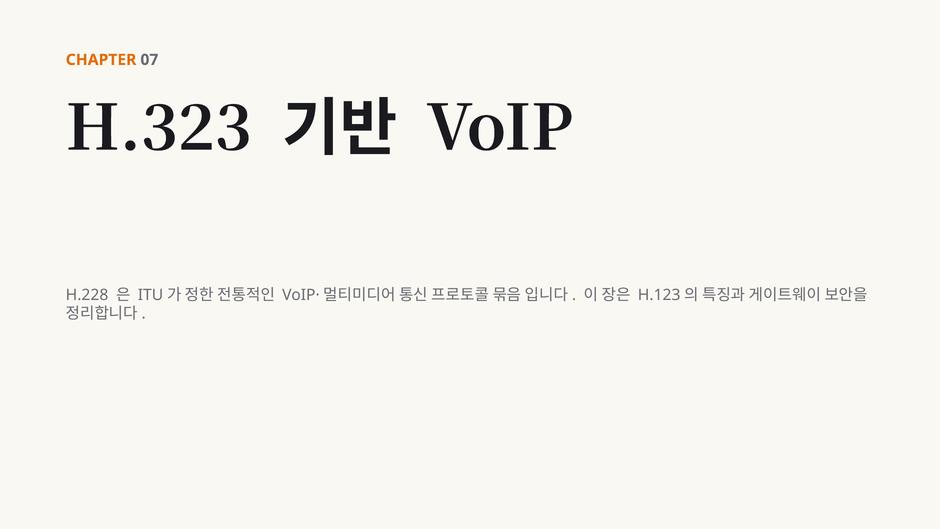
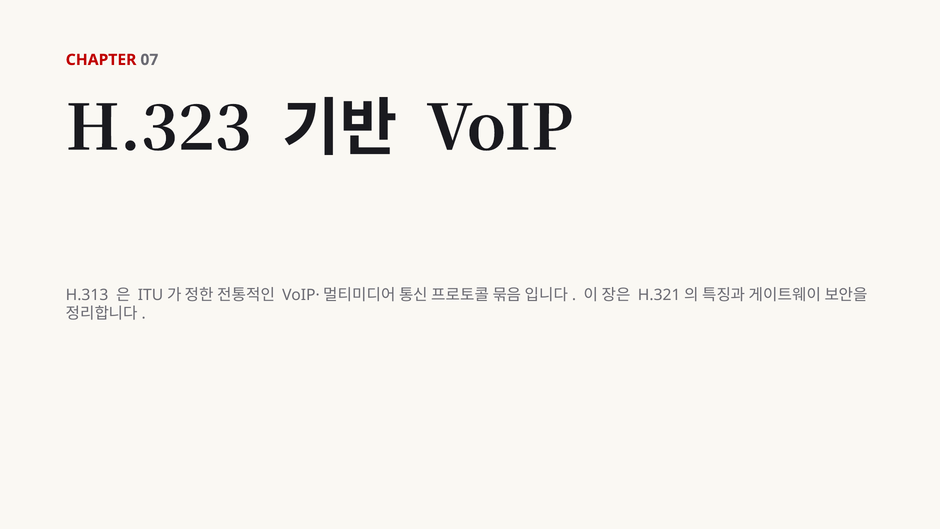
CHAPTER colour: orange -> red (101, 60)
H.228: H.228 -> H.313 (87, 295)
H.123: H.123 -> H.321 (659, 295)
